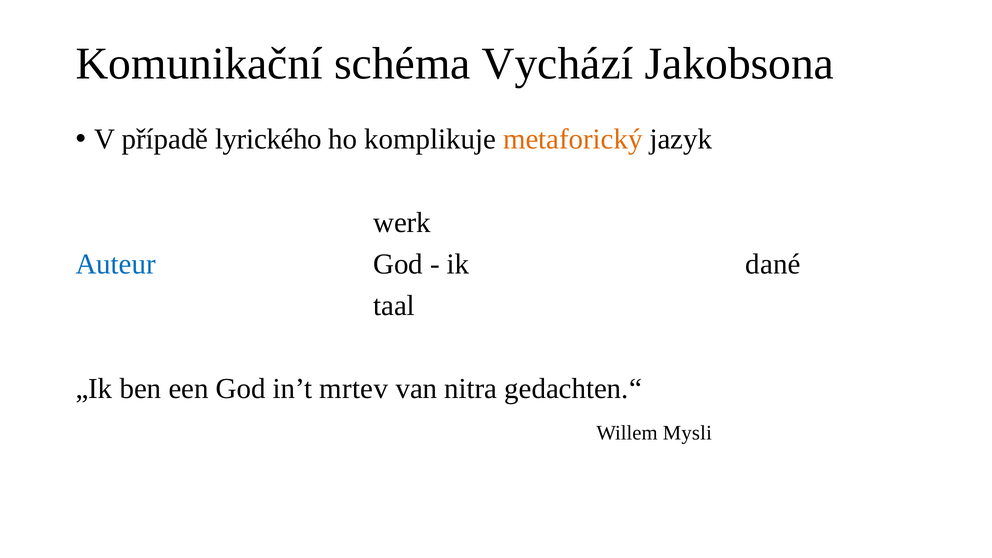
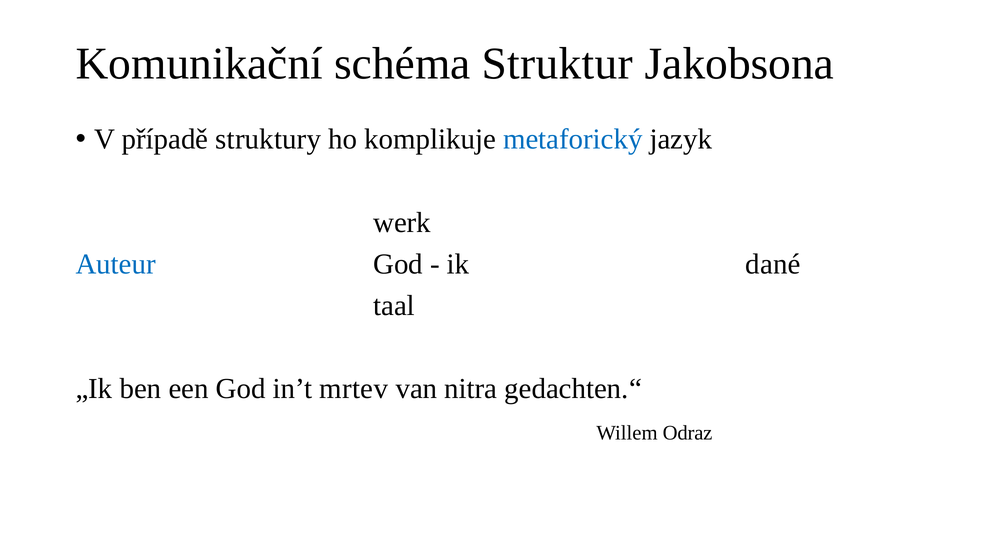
Vychází: Vychází -> Struktur (557, 64)
lyrického: lyrického -> struktury (268, 139)
metaforický colour: orange -> blue (573, 139)
Mysli: Mysli -> Odraz (688, 433)
